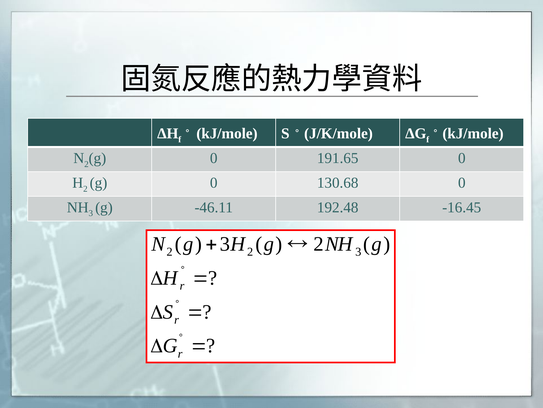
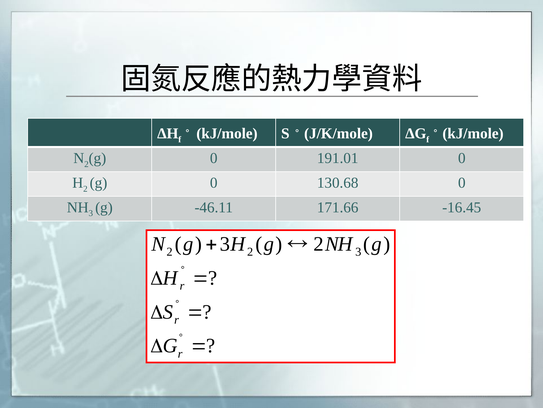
191.65: 191.65 -> 191.01 (338, 158)
192.48: 192.48 -> 171.66 (338, 207)
